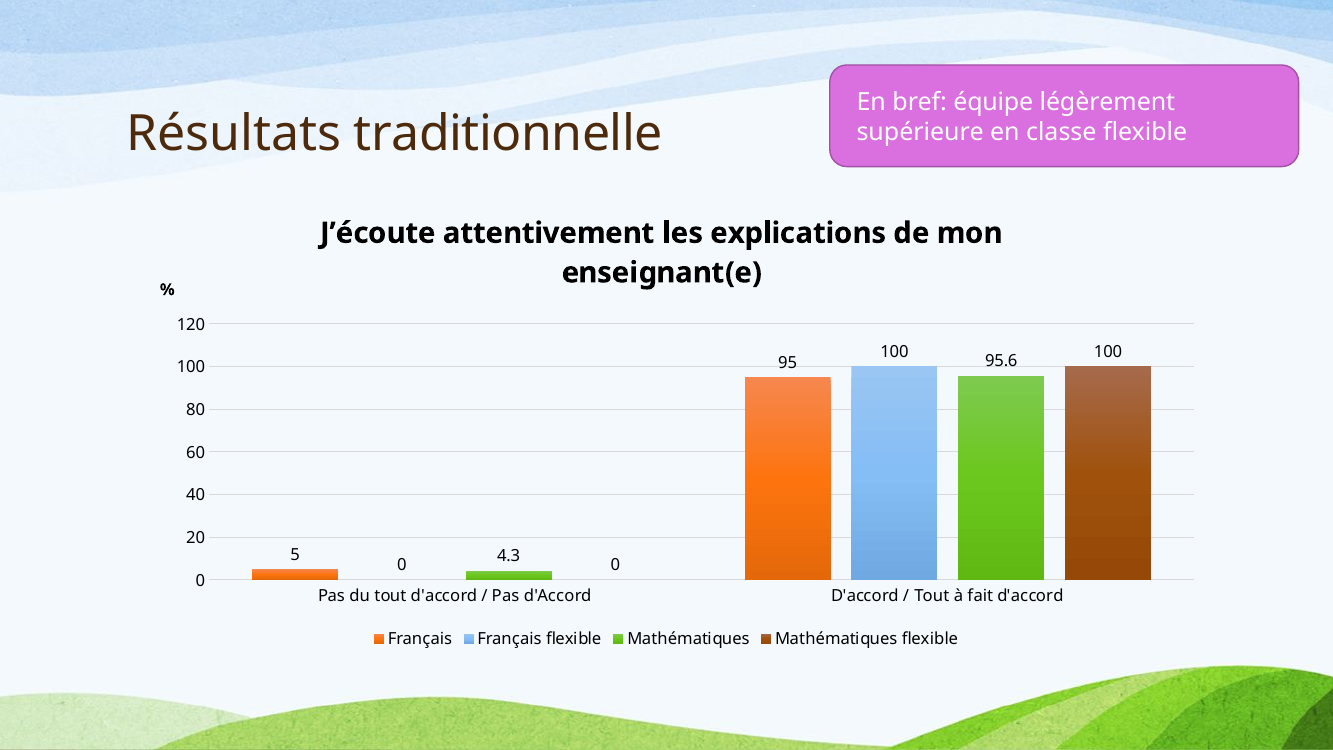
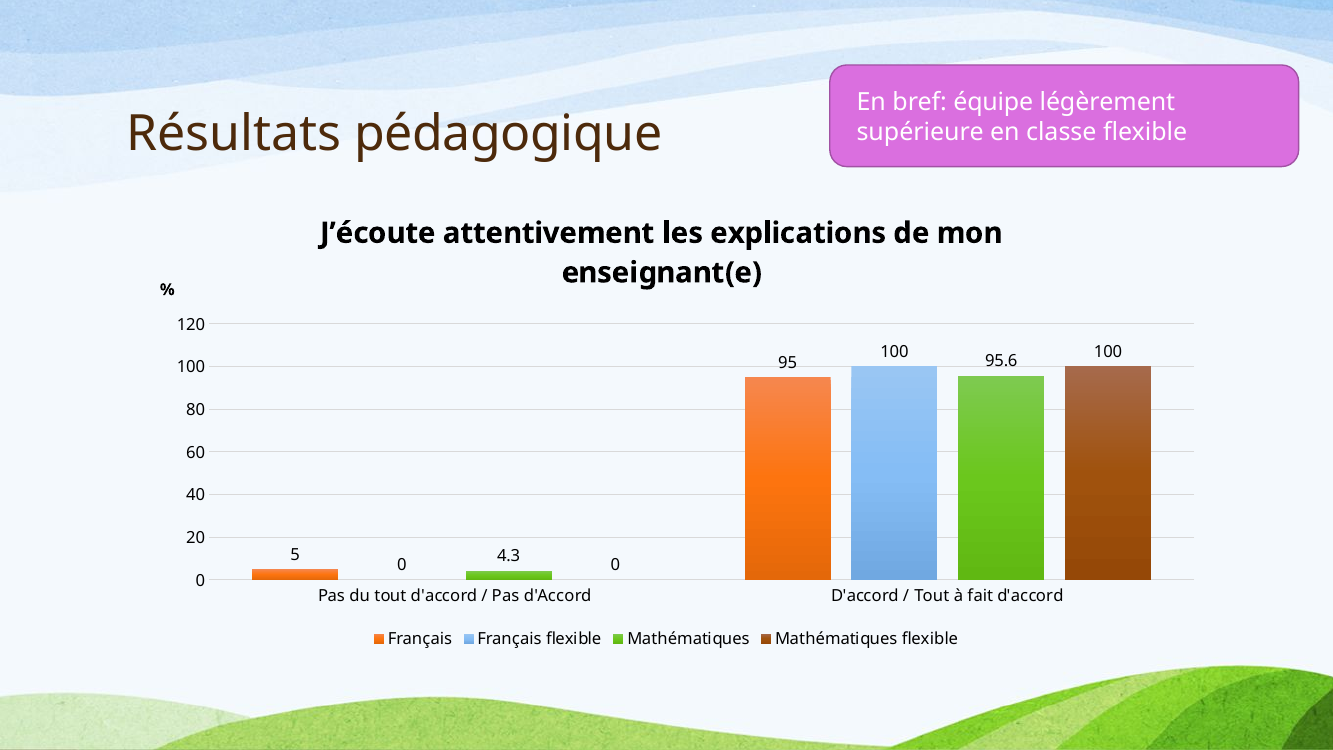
traditionnelle: traditionnelle -> pédagogique (508, 134)
